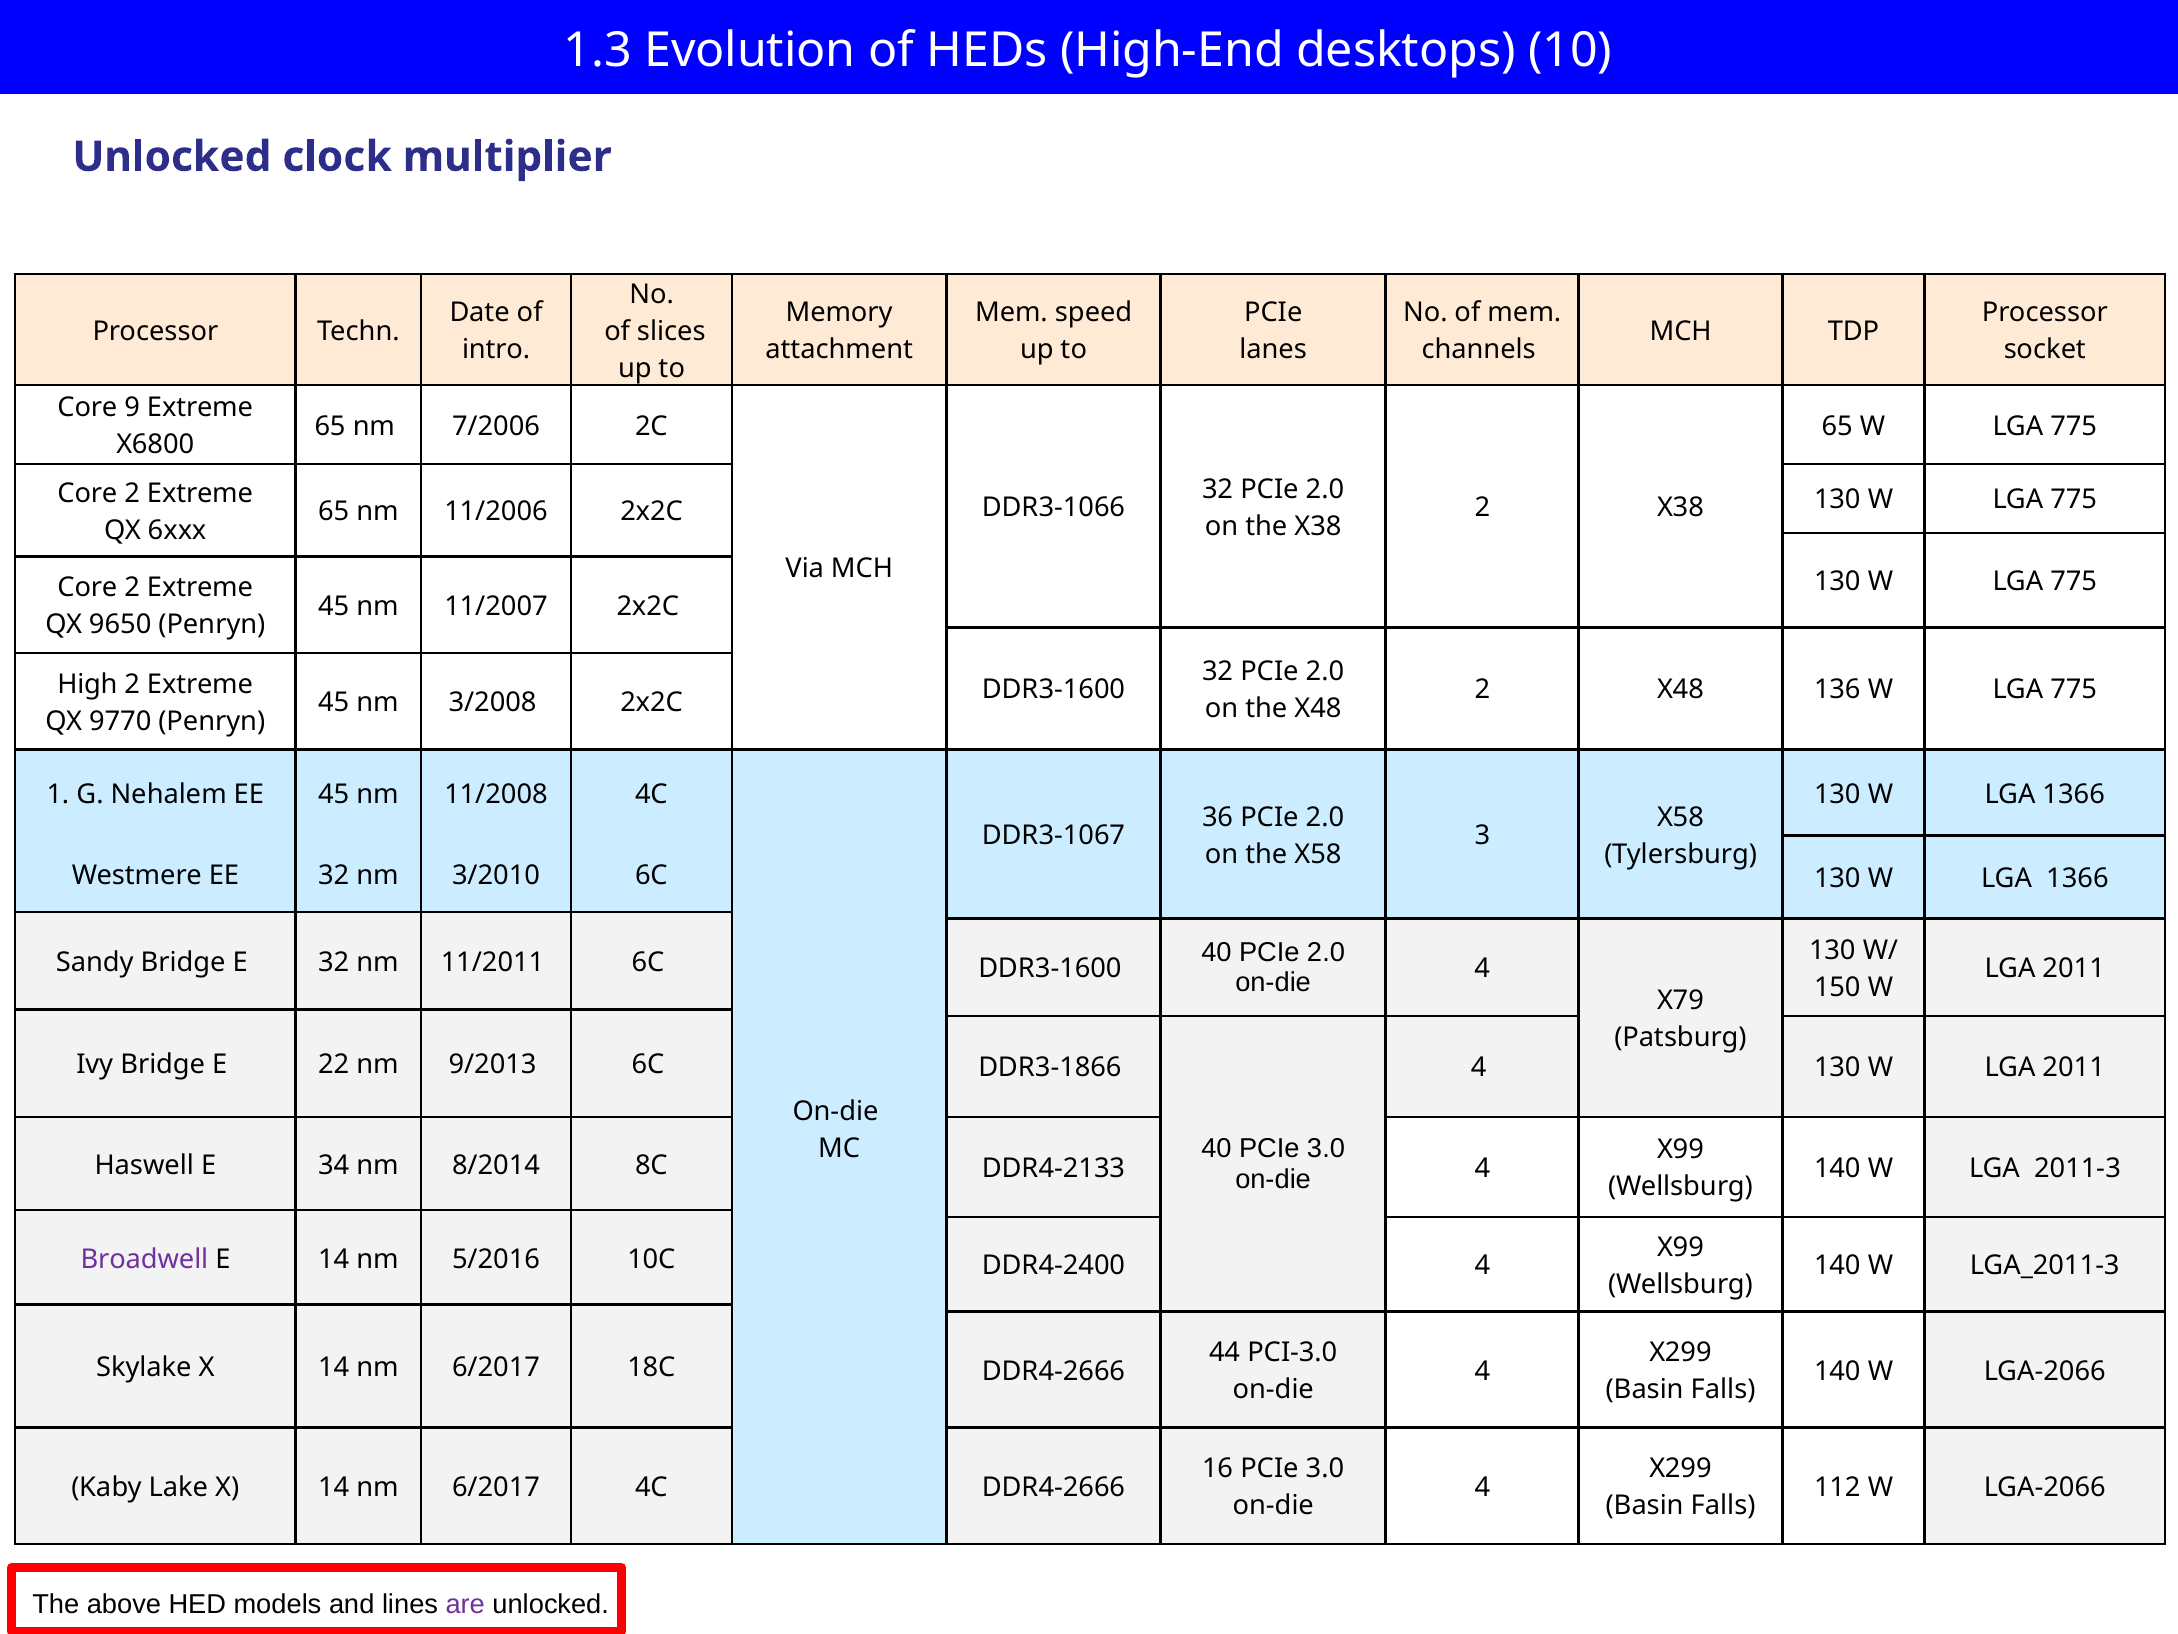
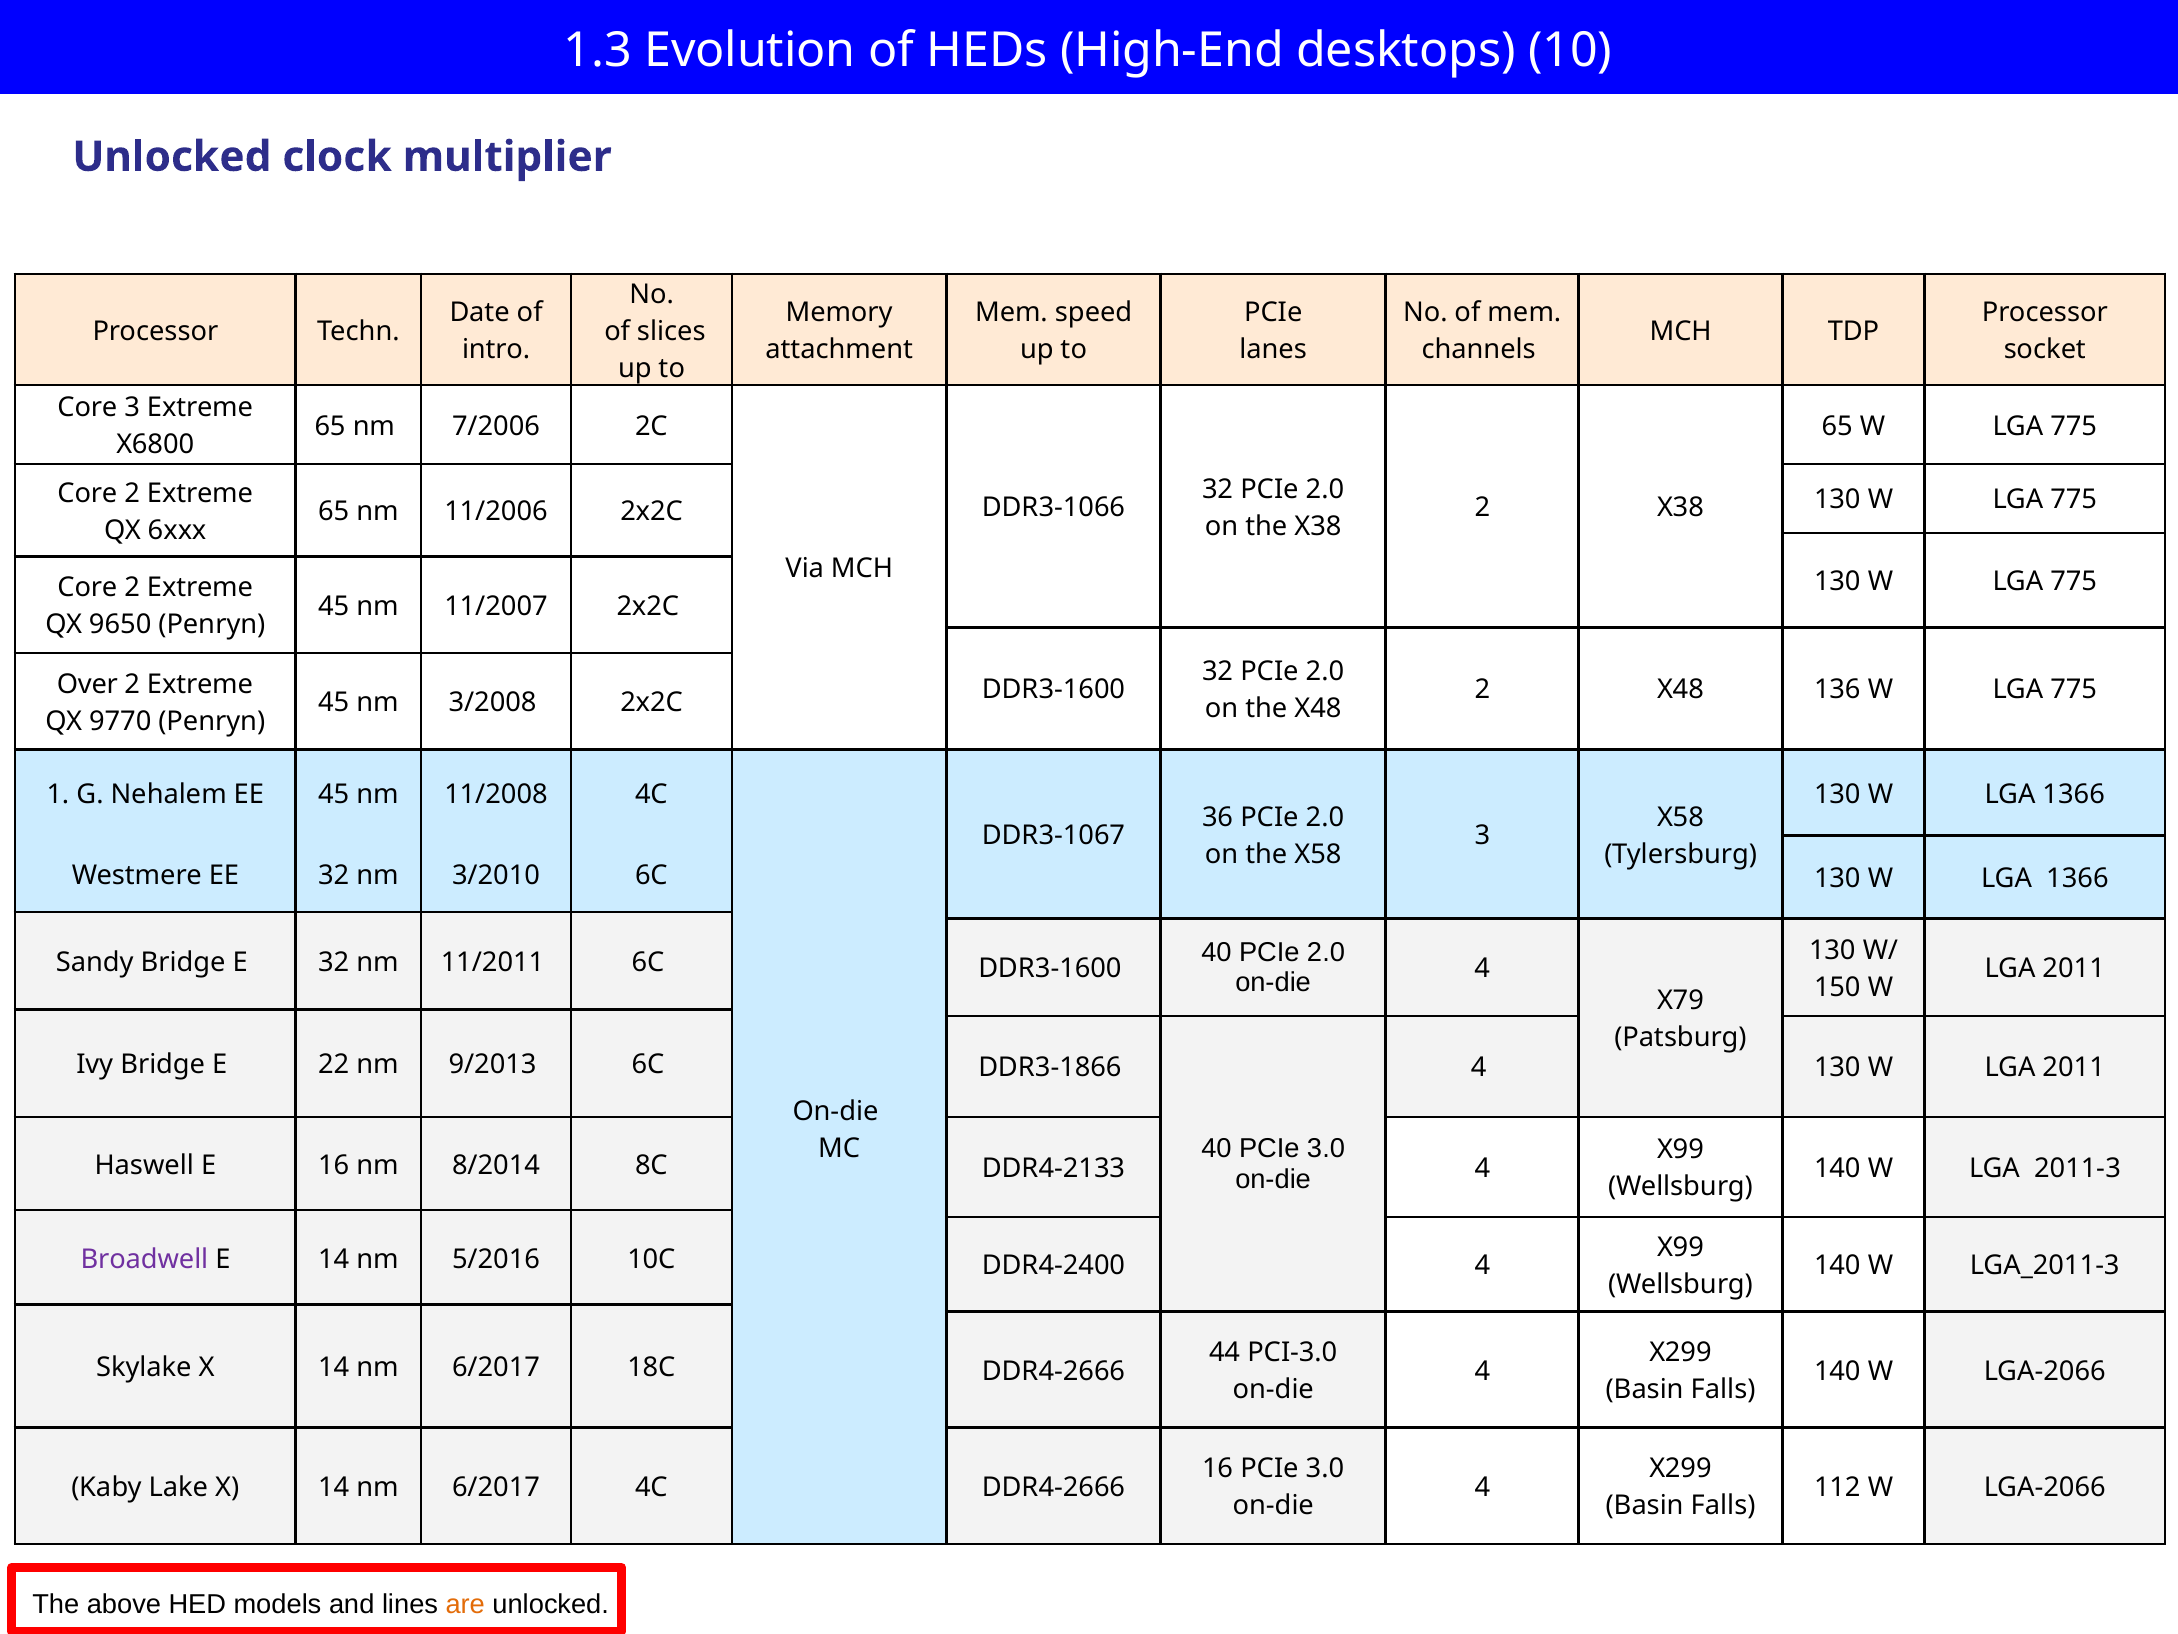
Core 9: 9 -> 3 (132, 407)
High: High -> Over (87, 684)
E 34: 34 -> 16 (334, 1165)
are colour: purple -> orange (465, 1604)
